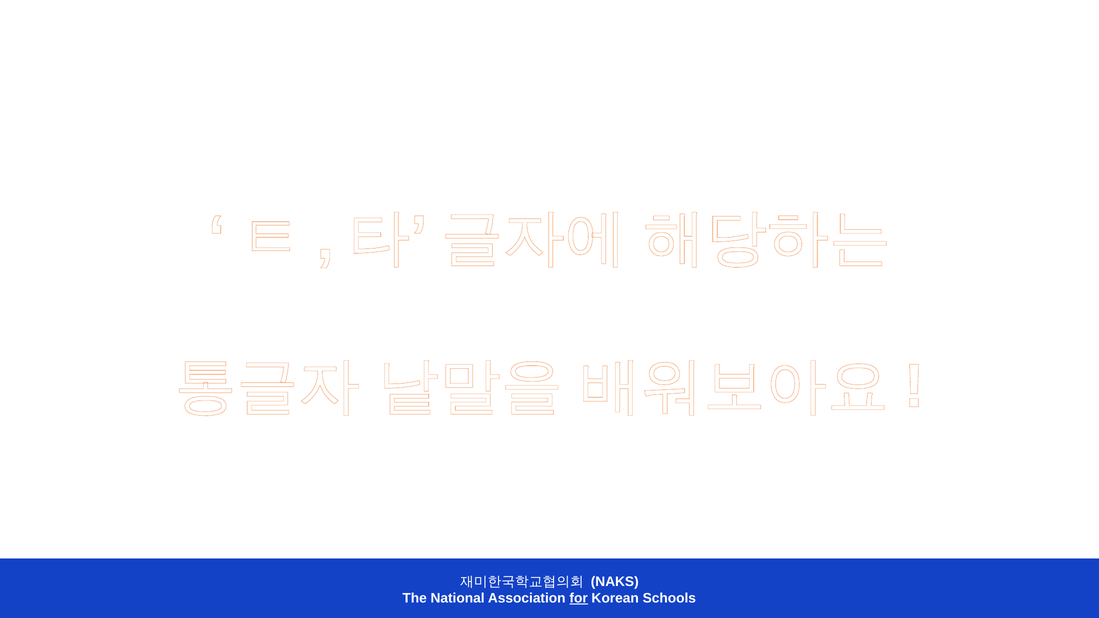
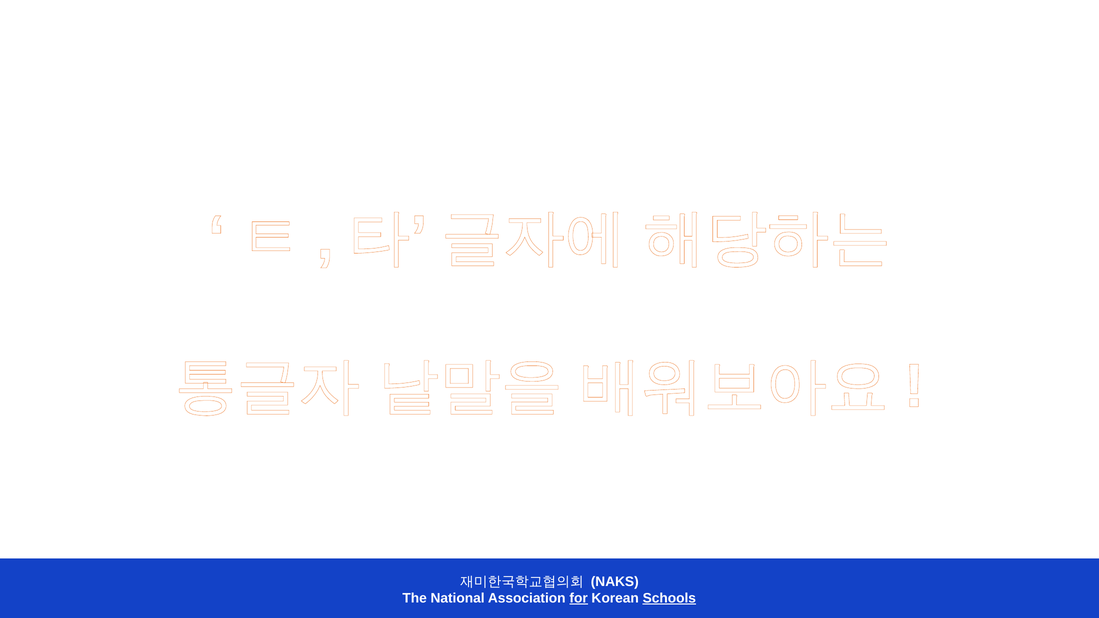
Schools underline: none -> present (669, 598)
